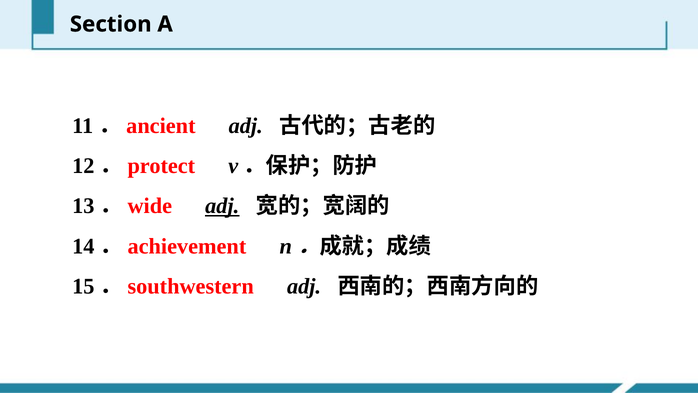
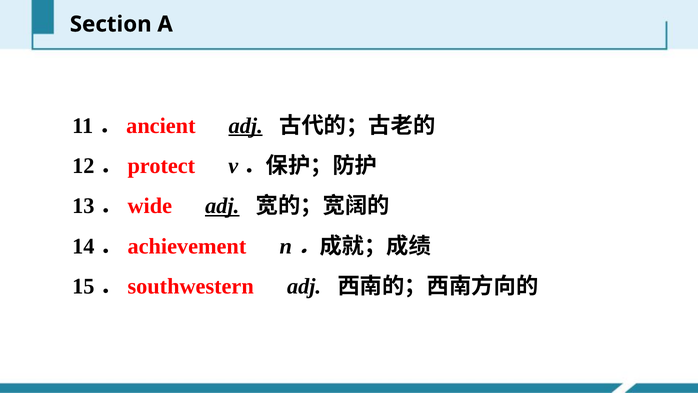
adj underline: none -> present (246, 126)
